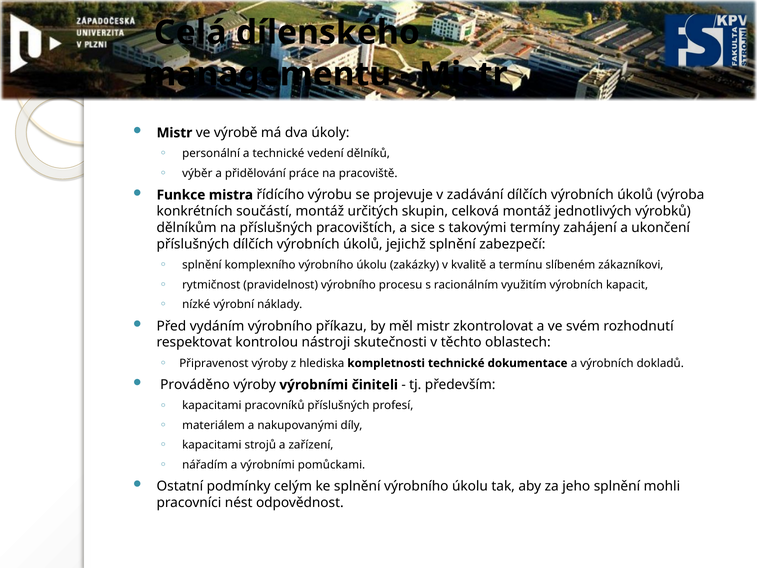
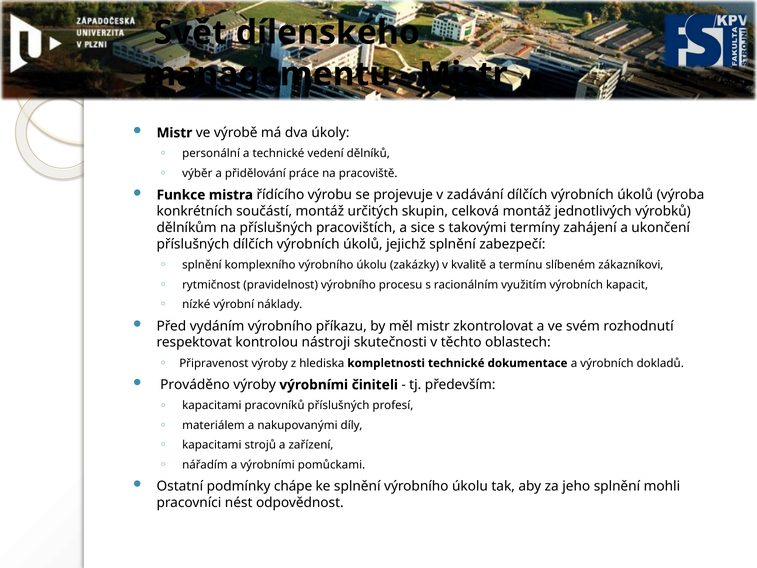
Celá: Celá -> Svět (190, 33)
celým: celým -> chápe (293, 486)
